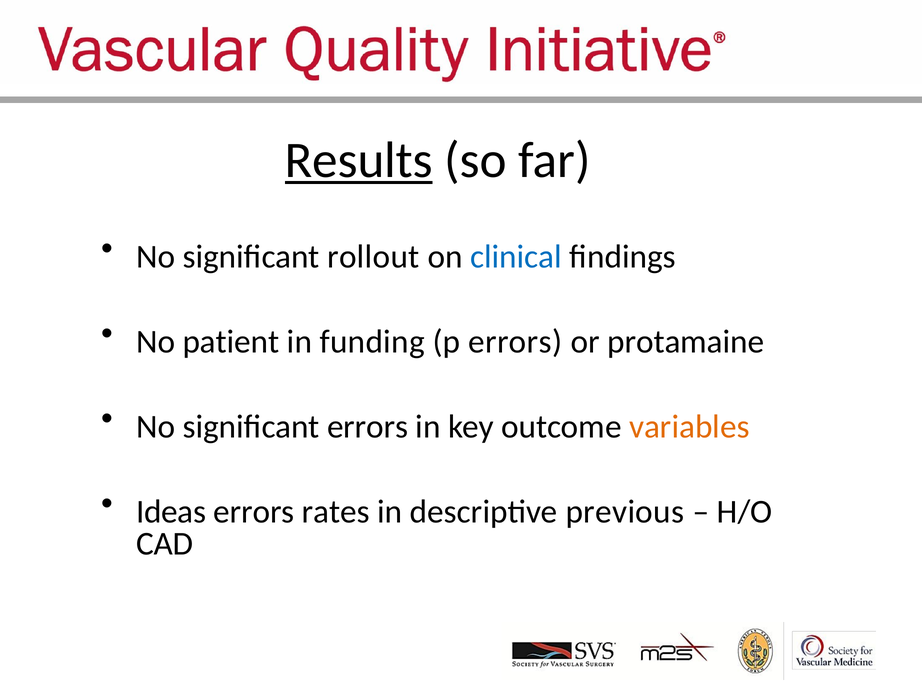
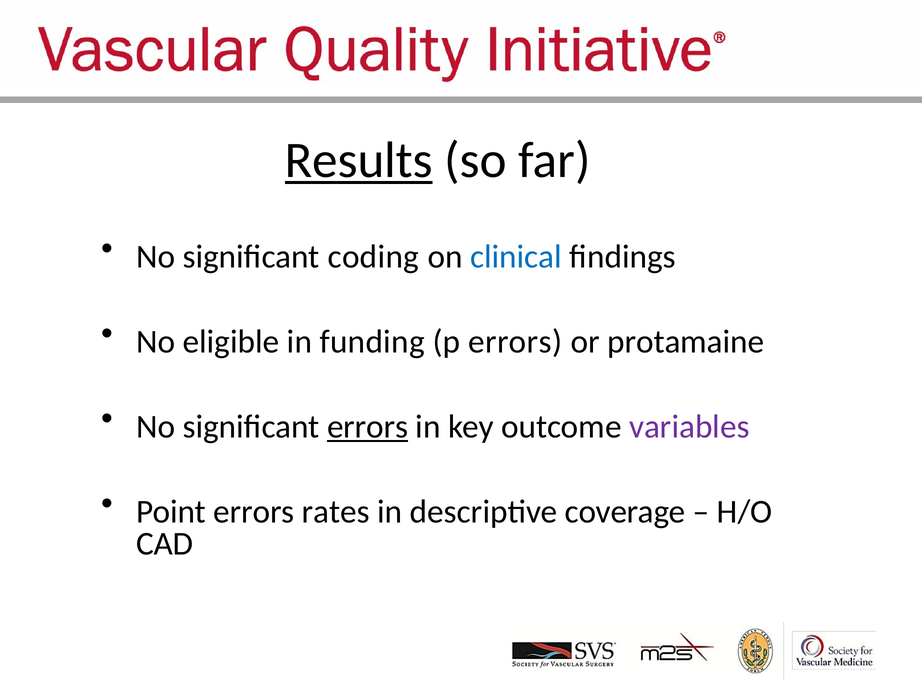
rollout: rollout -> coding (373, 256)
patient: patient -> eligible (231, 341)
errors underline: none -> present (368, 426)
variables colour: orange -> purple (689, 426)
Ideas: Ideas -> Point (171, 511)
previous: previous -> coverage (625, 511)
